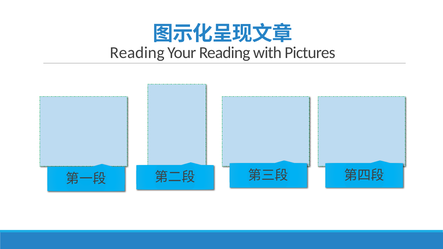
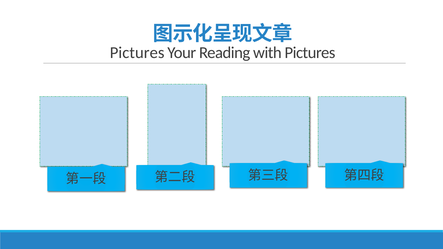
Reading: Reading -> Pictures (137, 53)
